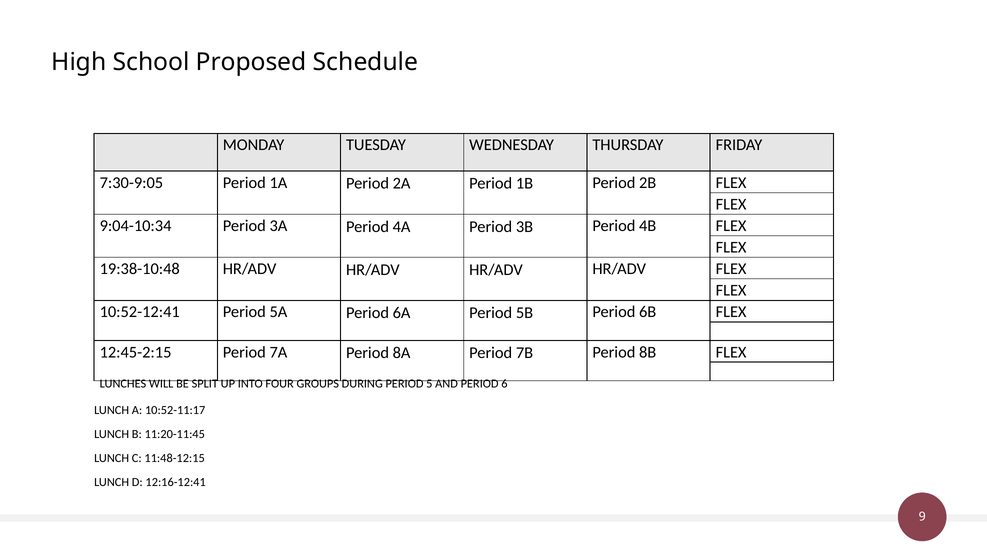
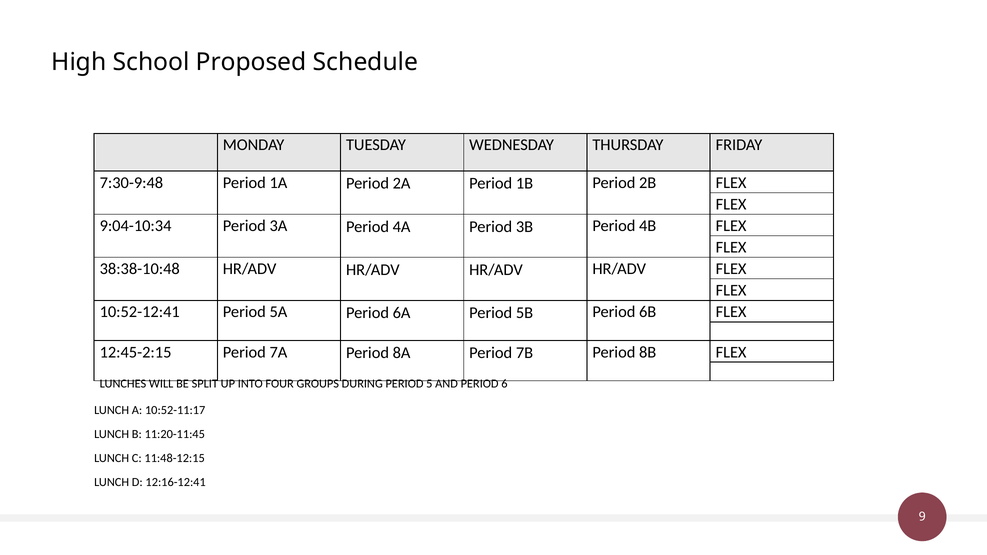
7:30-9:05: 7:30-9:05 -> 7:30-9:48 (131, 183)
19:38-10:48: 19:38-10:48 -> 38:38-10:48 (140, 269)
